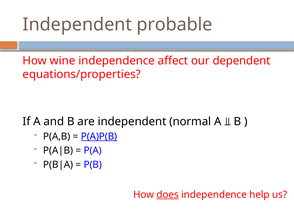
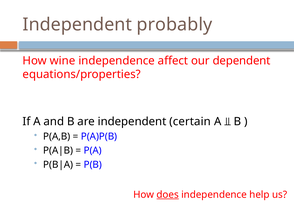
probable: probable -> probably (174, 25)
normal: normal -> certain (190, 121)
P(A)P(B underline: present -> none (99, 136)
